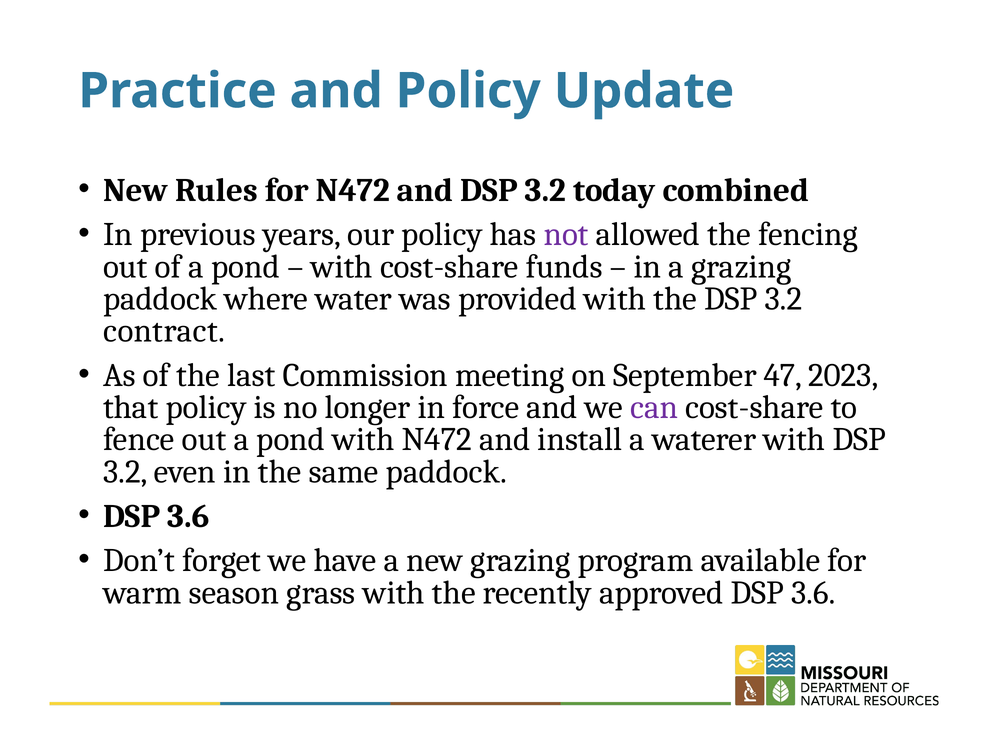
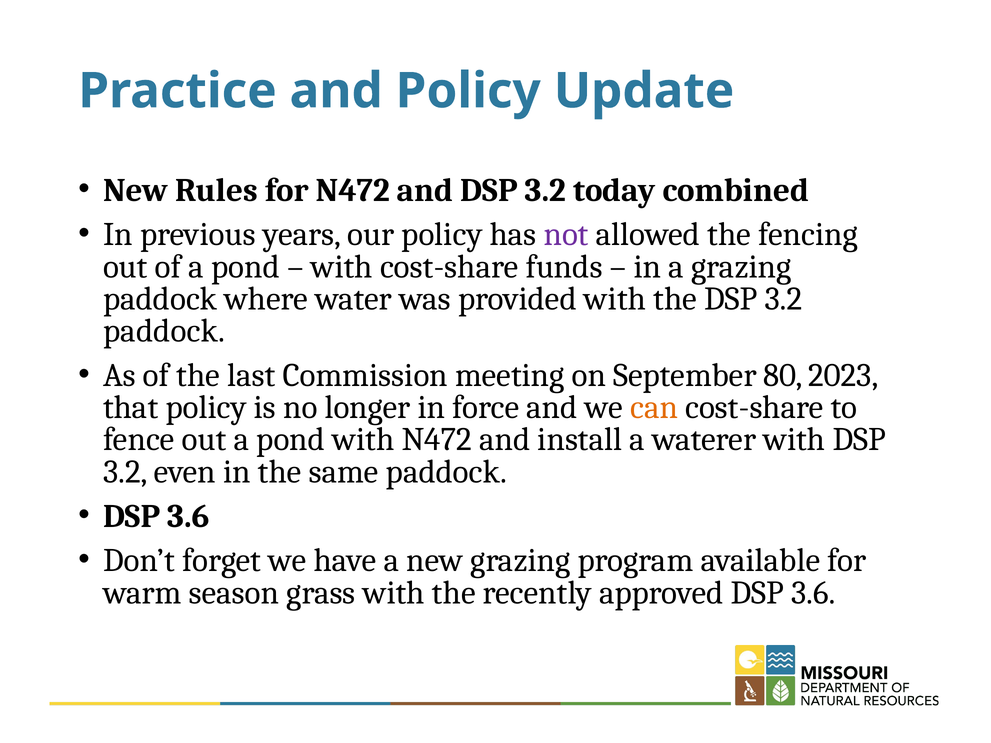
contract: contract -> paddock (164, 331)
47: 47 -> 80 (783, 375)
can colour: purple -> orange (654, 408)
